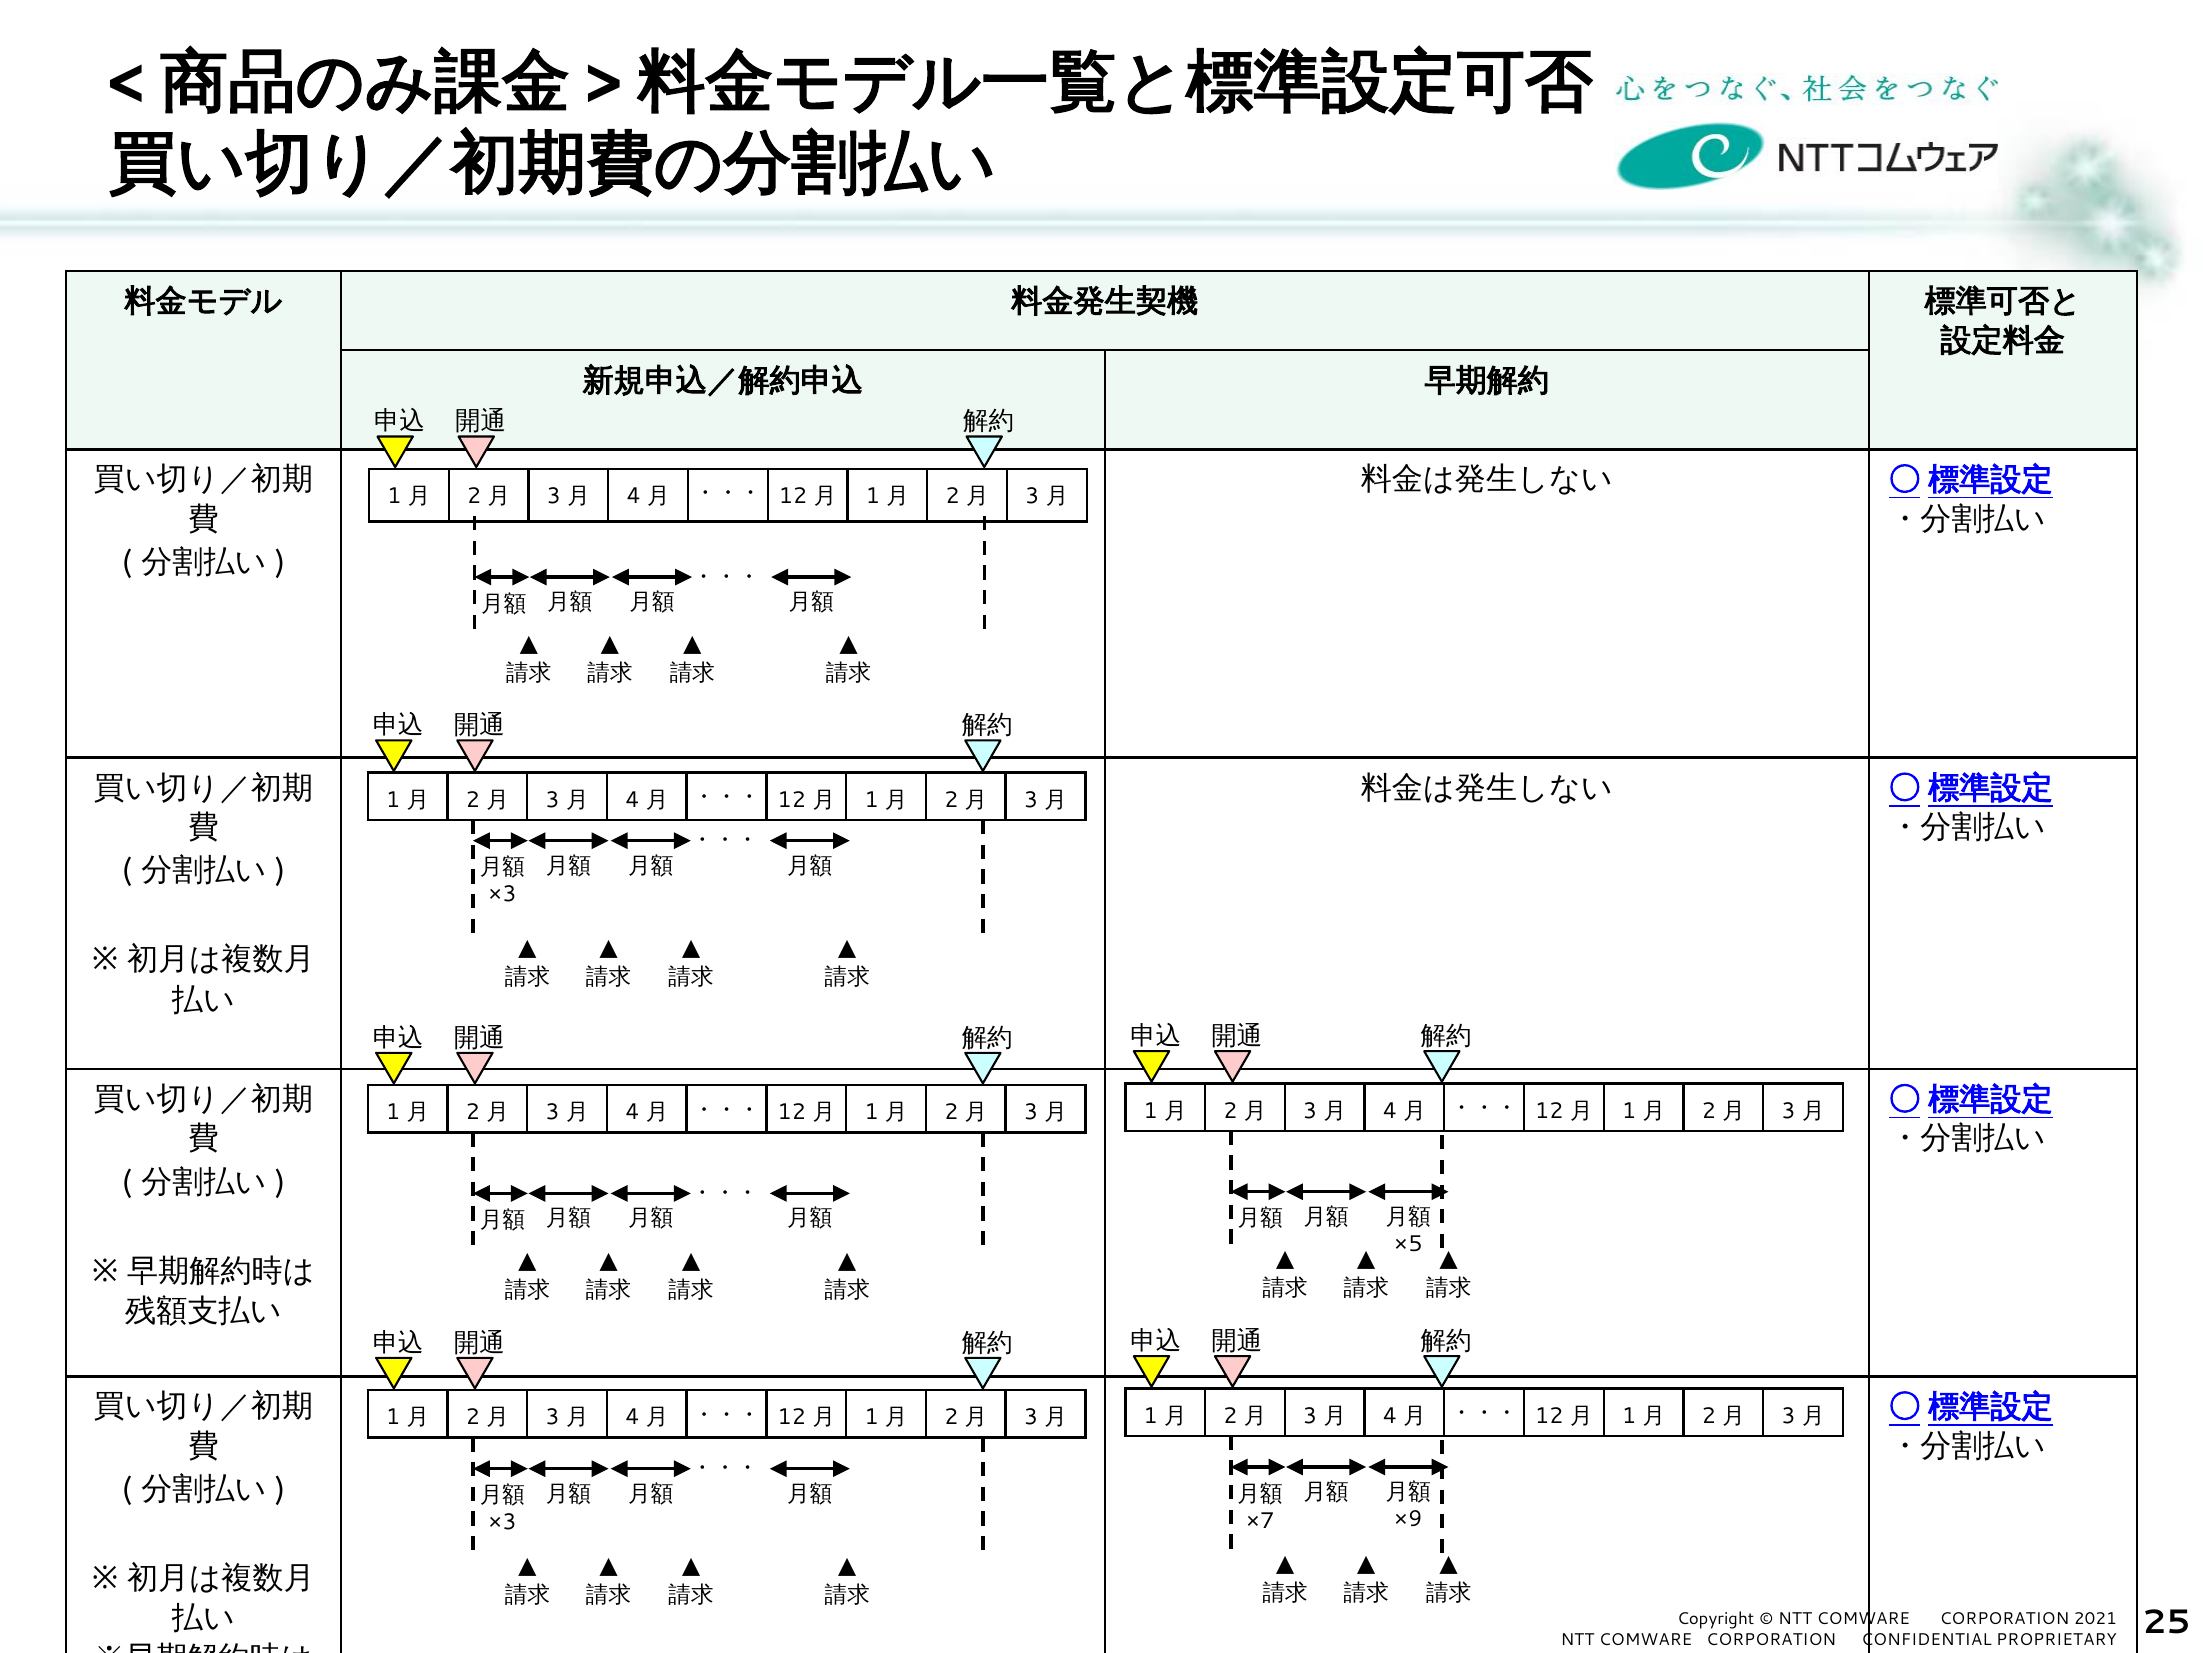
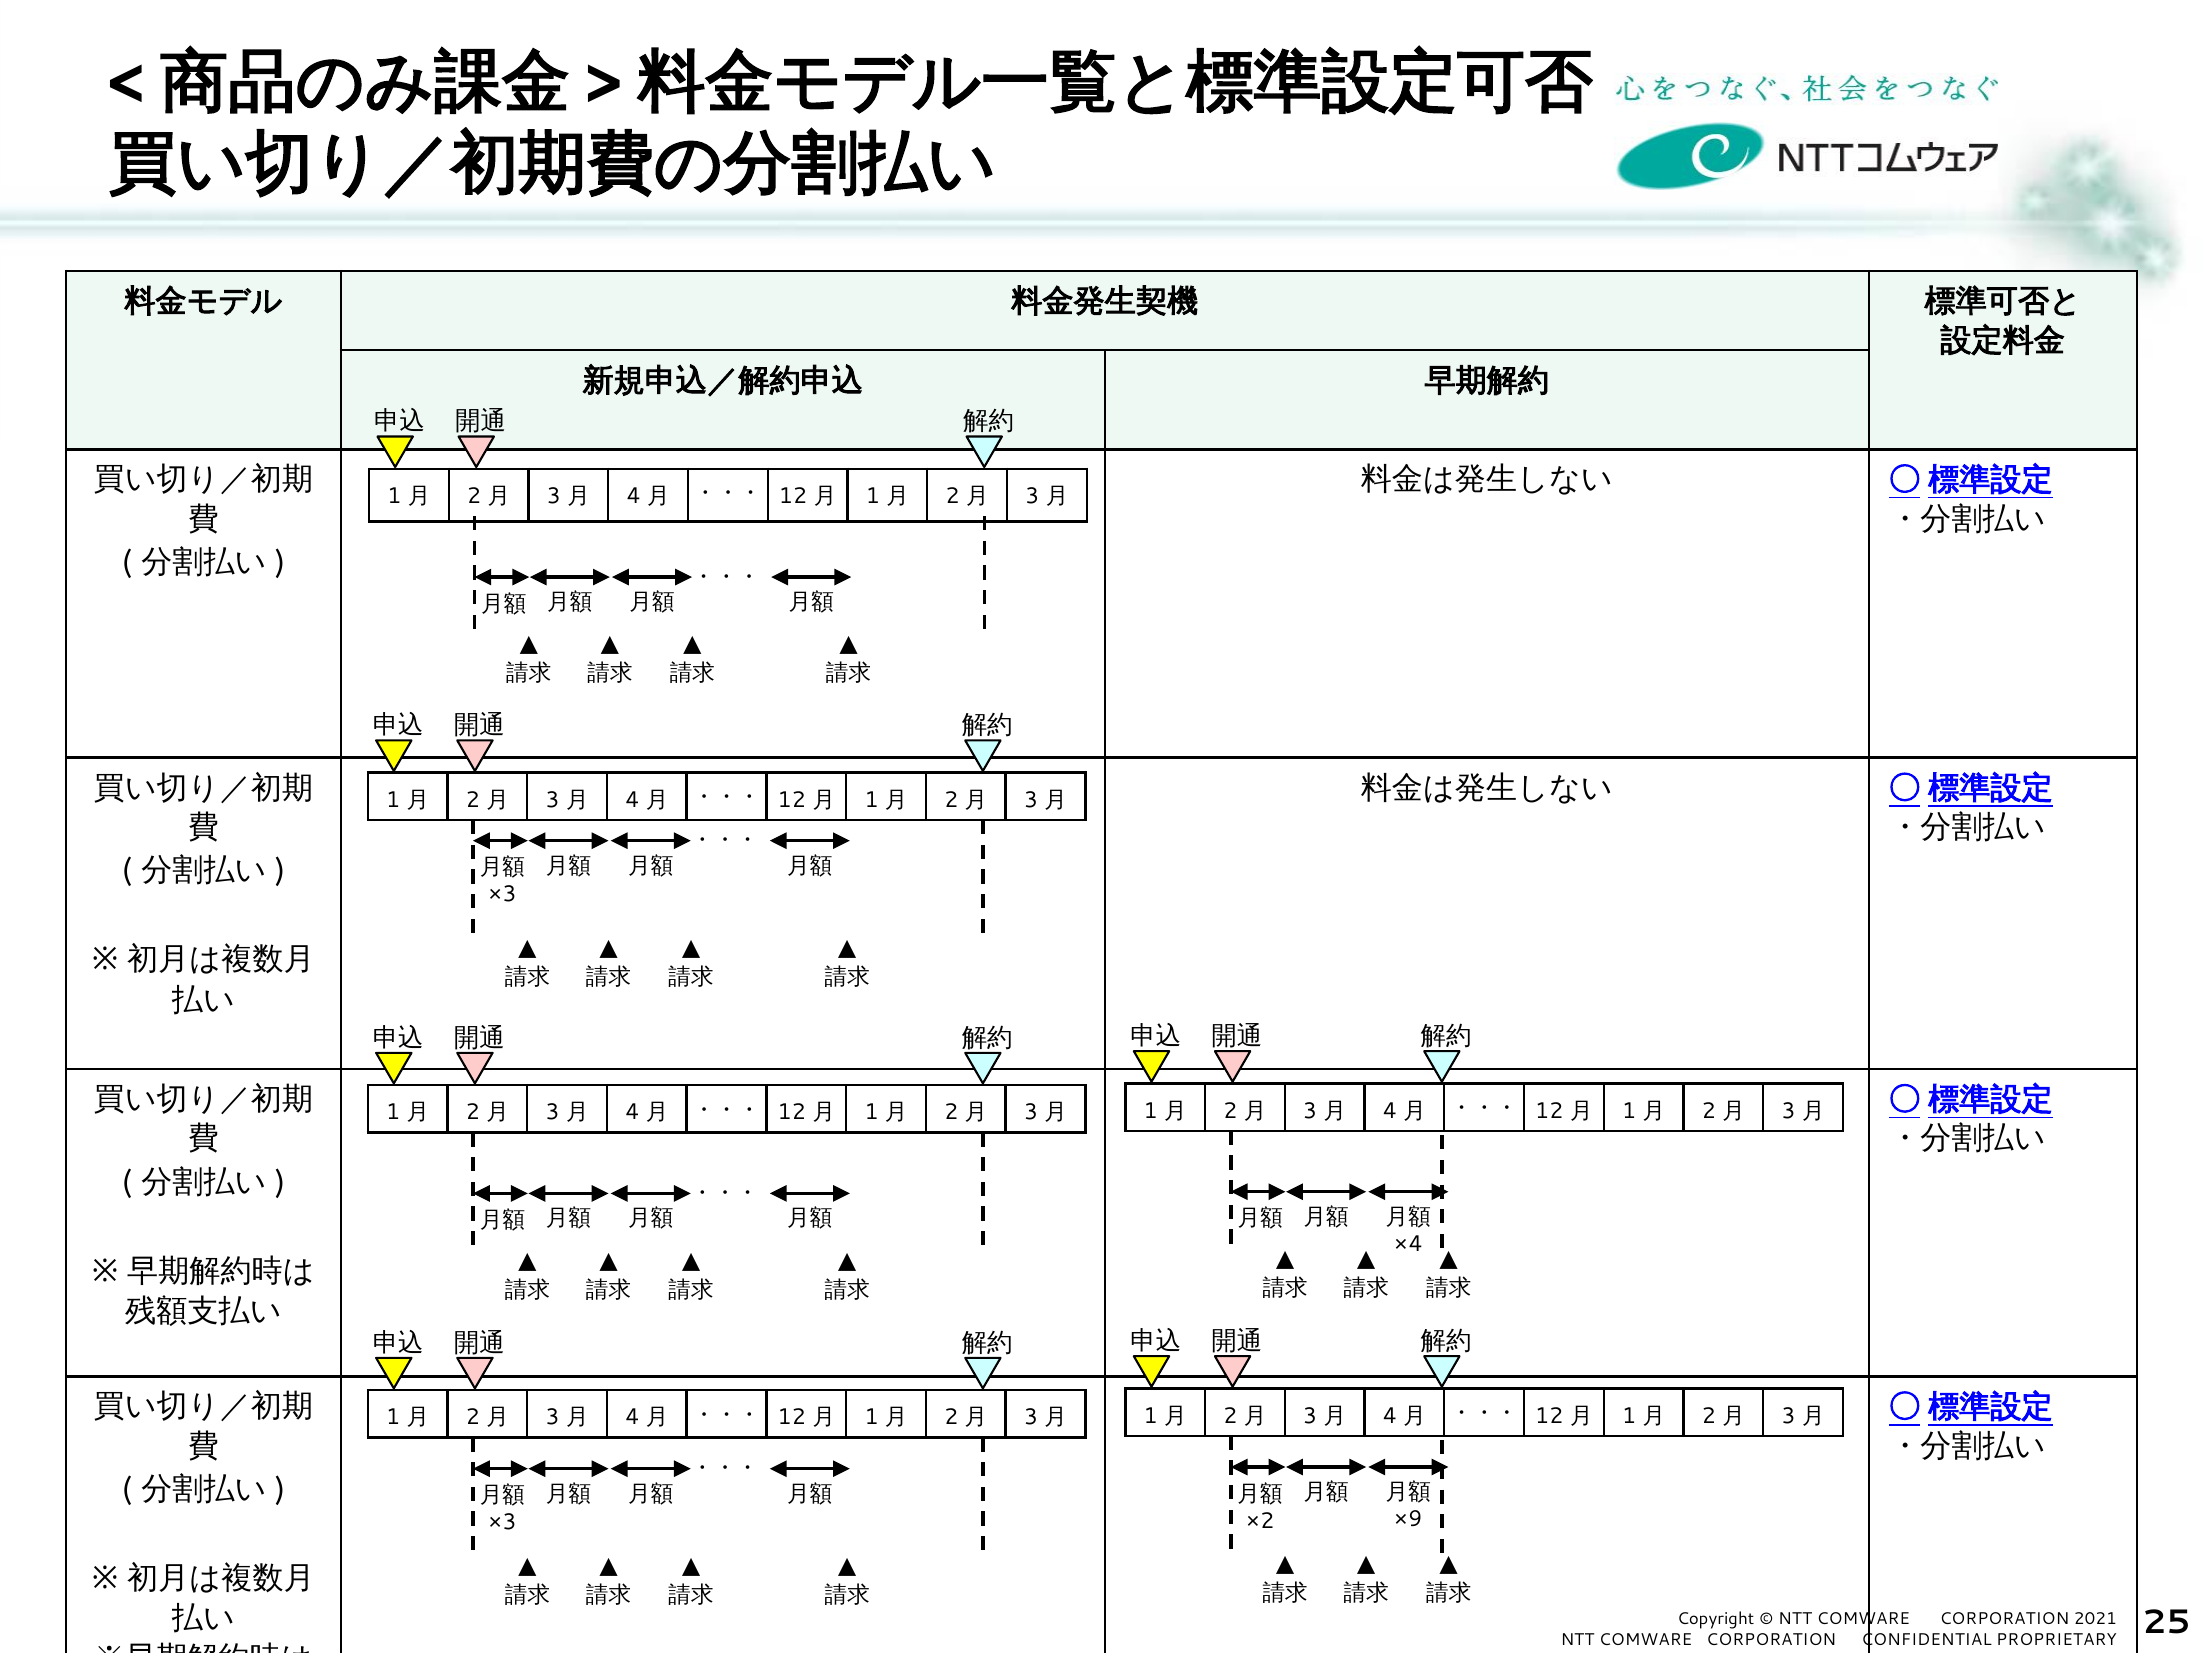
×5: ×5 -> ×4 (1408, 1243)
×7: ×7 -> ×2 (1260, 1520)
